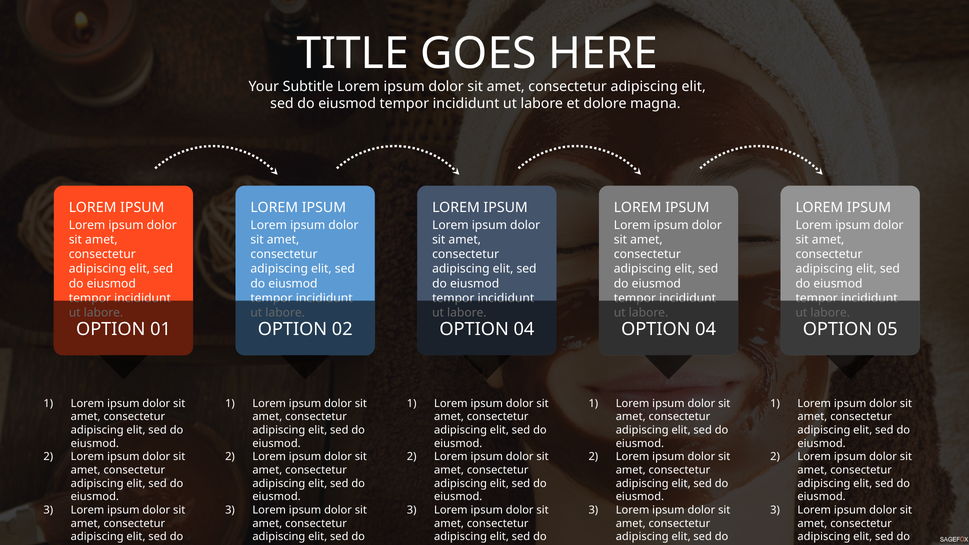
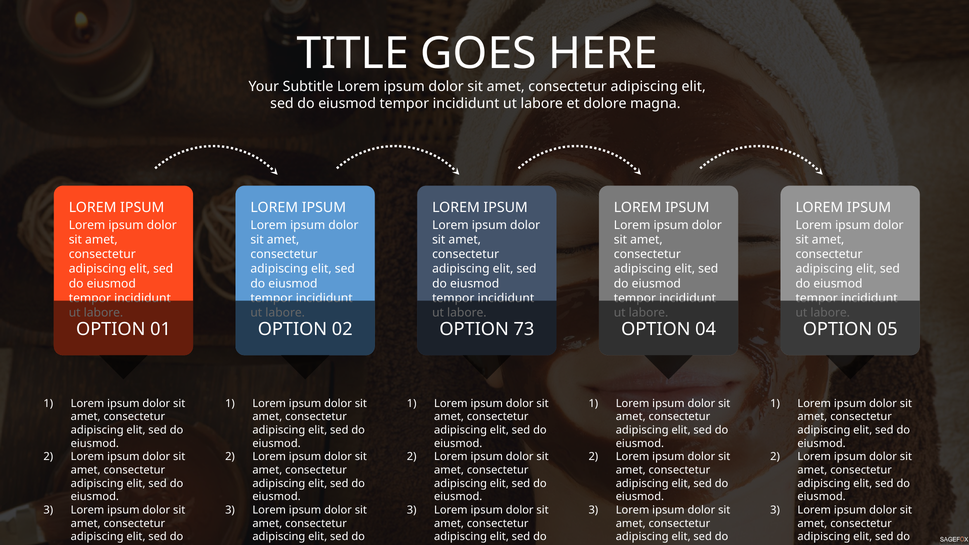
04: 04 -> 73 (524, 329)
